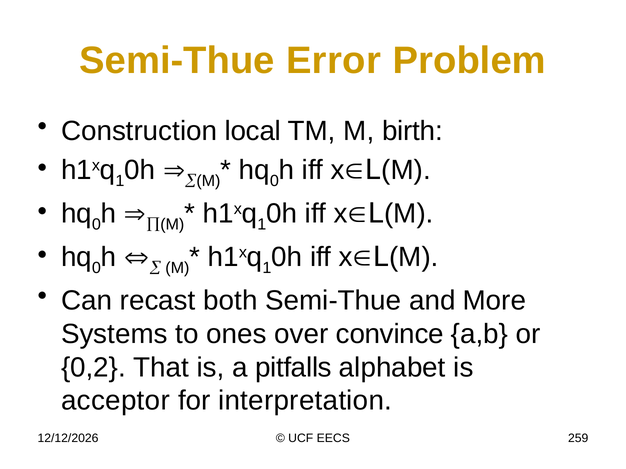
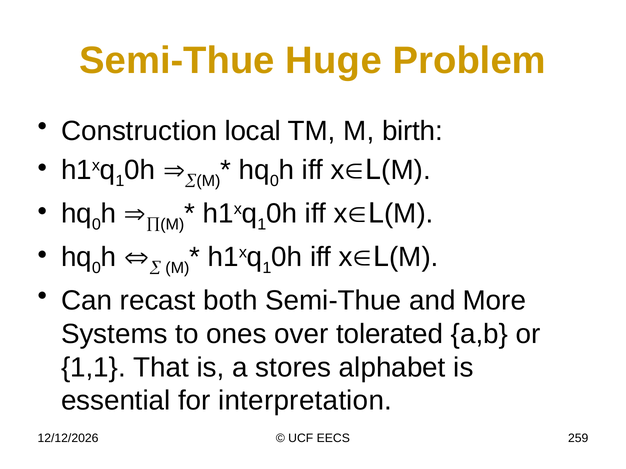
Error: Error -> Huge (334, 61)
convince: convince -> tolerated (390, 334)
0,2: 0,2 -> 1,1 (93, 368)
pitfalls: pitfalls -> stores (293, 368)
acceptor: acceptor -> essential (116, 401)
